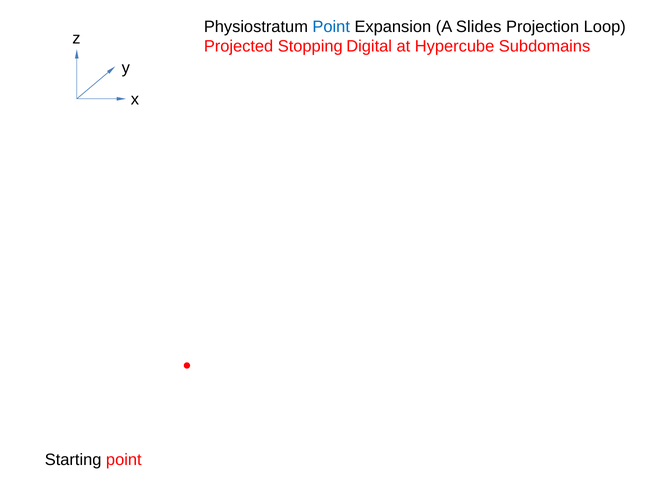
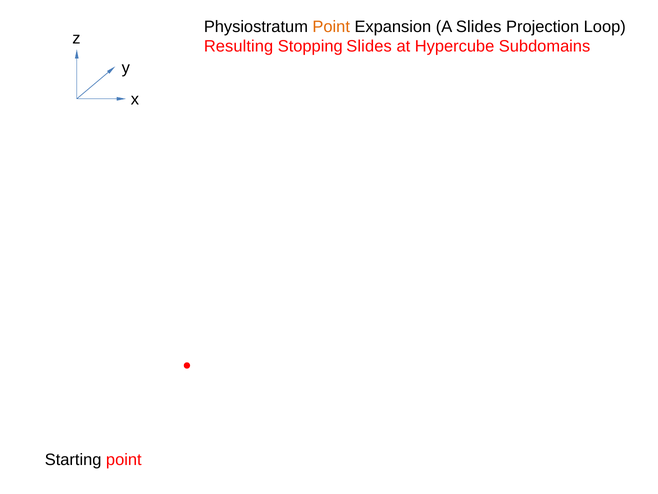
Point colour: blue -> orange (331, 27)
Projected: Projected -> Resulting (239, 46)
Stopping Digital: Digital -> Slides (369, 46)
